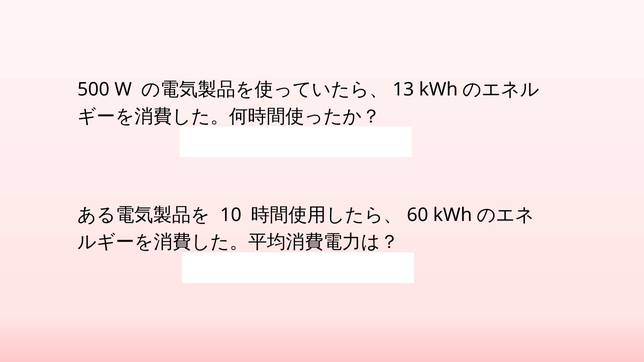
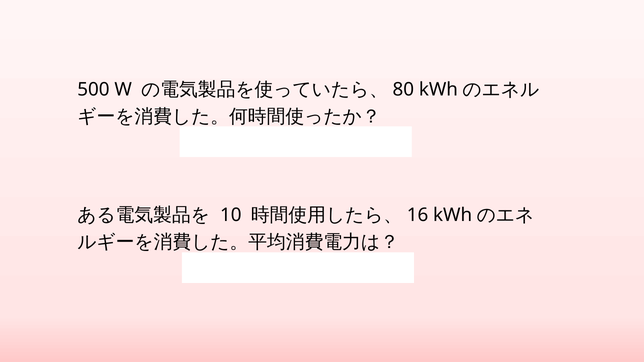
13: 13 -> 80 (403, 90)
60: 60 -> 16 (418, 215)
